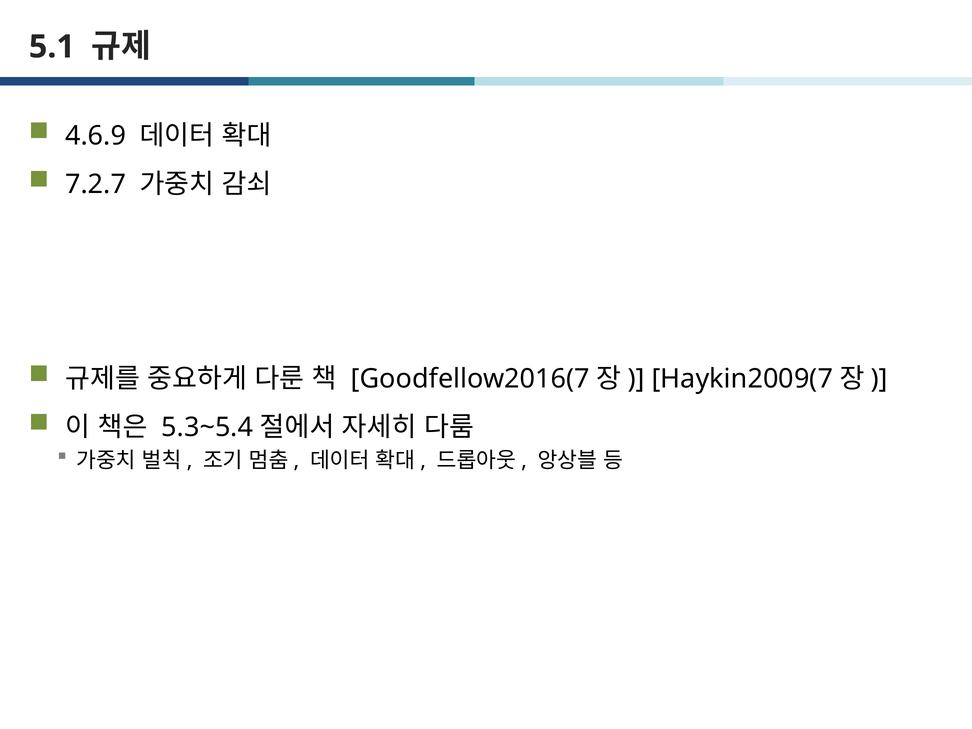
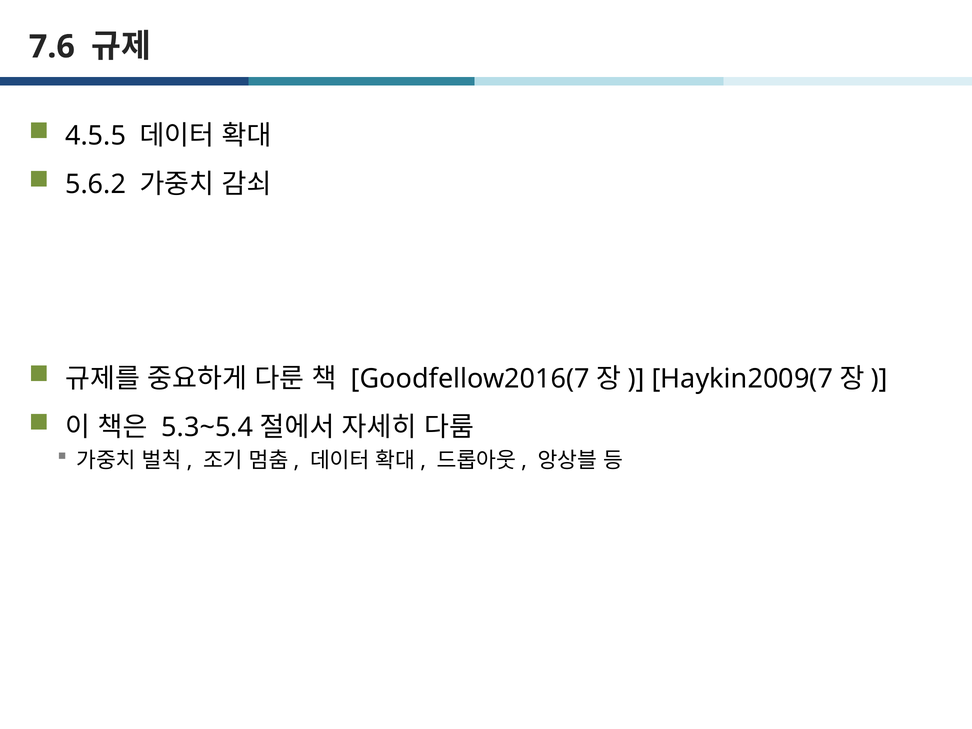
5.1: 5.1 -> 7.6 (52, 47)
4.6.9: 4.6.9 -> 4.5.5 (96, 136)
7.2.7: 7.2.7 -> 5.6.2 (96, 184)
